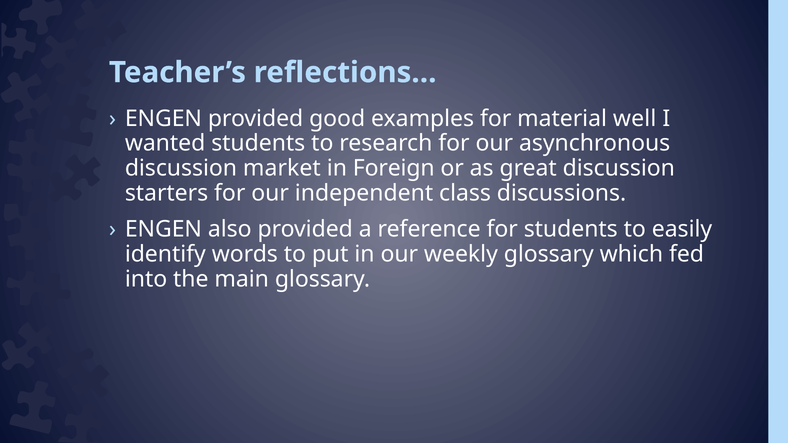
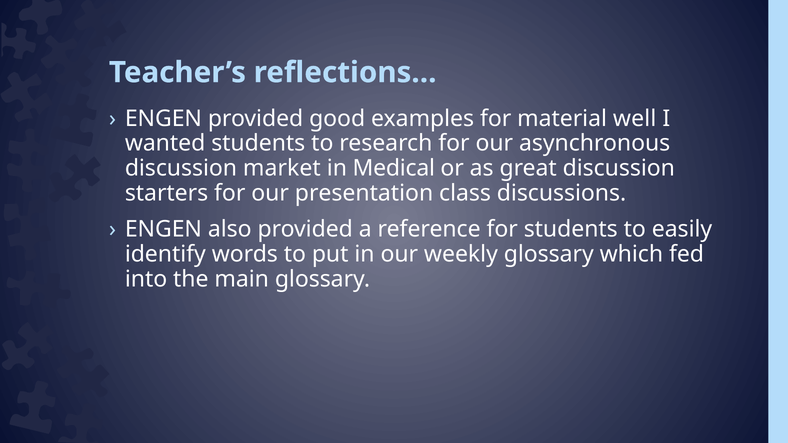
Foreign: Foreign -> Medical (394, 168)
independent: independent -> presentation (364, 193)
